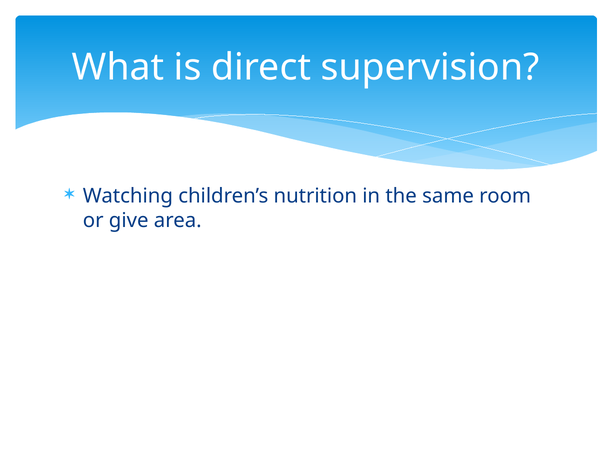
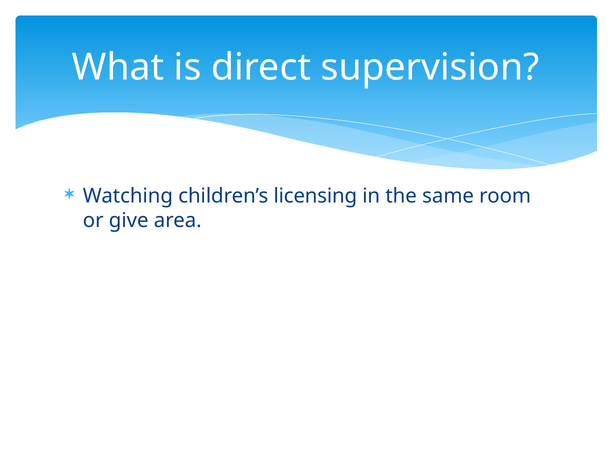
nutrition: nutrition -> licensing (315, 196)
